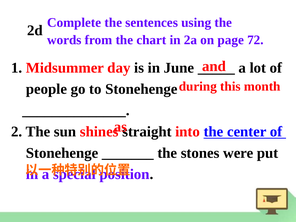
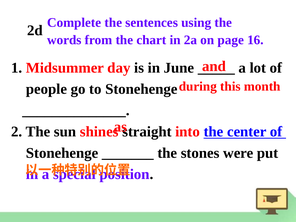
72: 72 -> 16 (255, 40)
